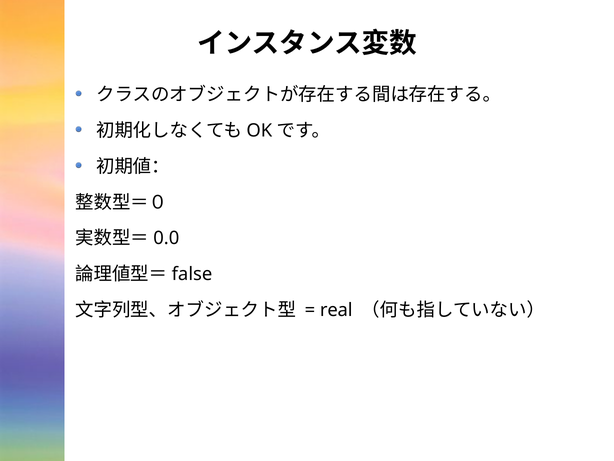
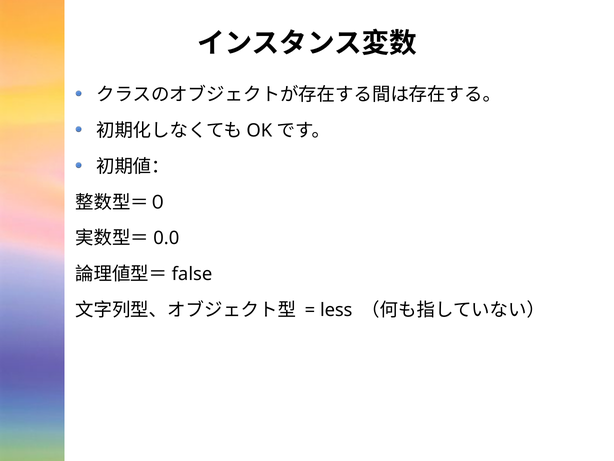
real: real -> less (336, 310)
